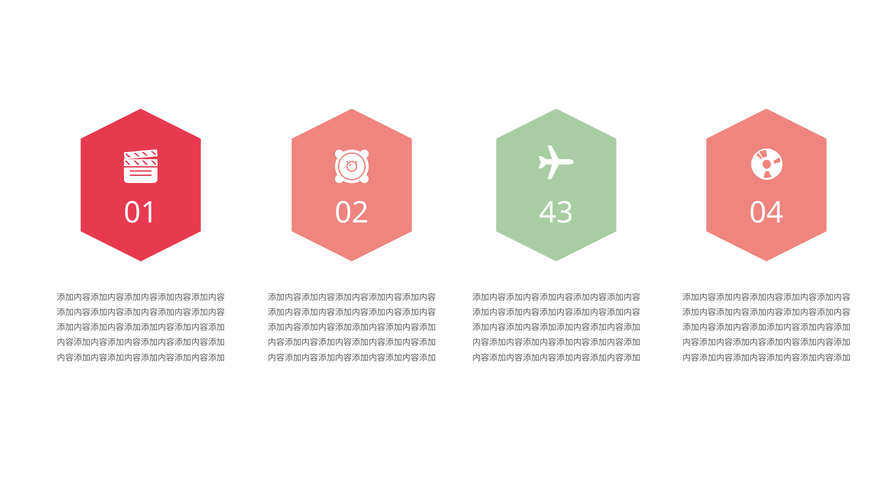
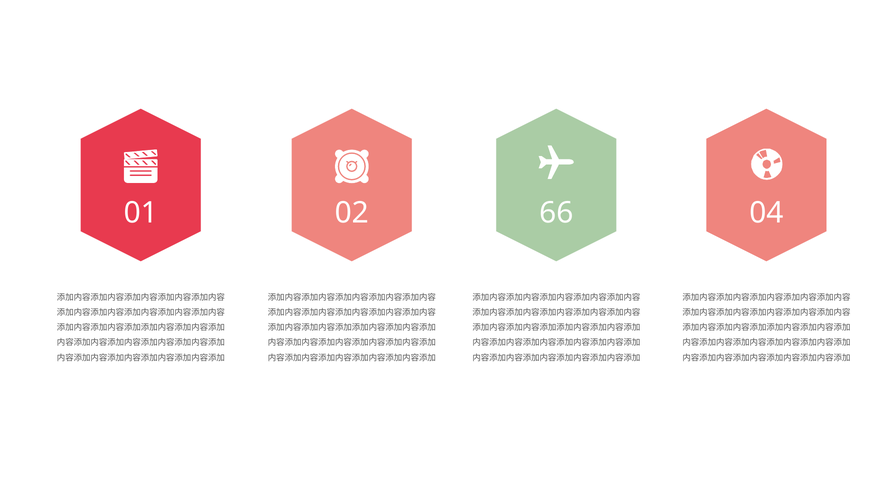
43: 43 -> 66 (556, 213)
